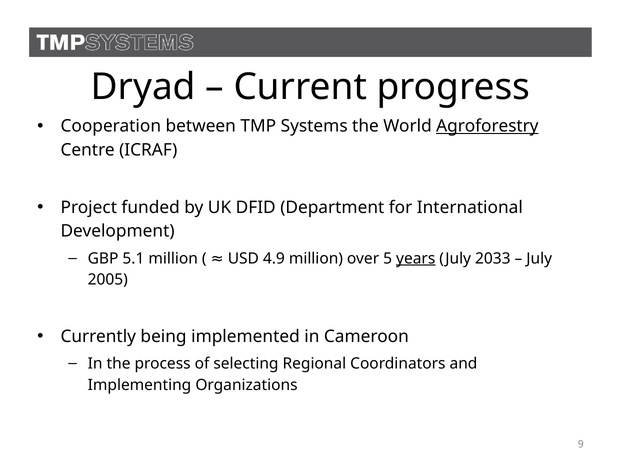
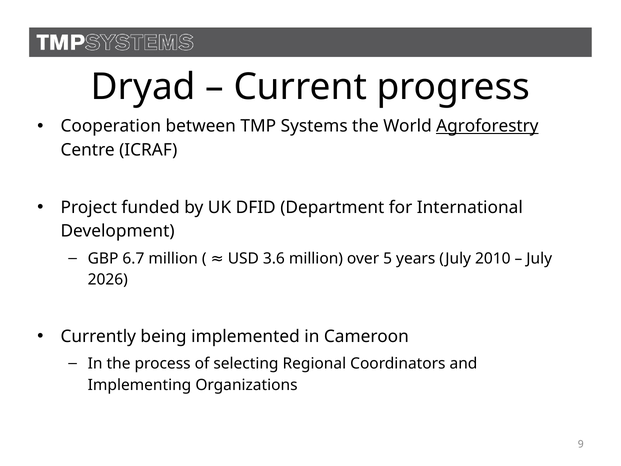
5.1: 5.1 -> 6.7 (133, 258)
4.9: 4.9 -> 3.6 (274, 258)
years underline: present -> none (416, 258)
2033: 2033 -> 2010 (493, 258)
2005: 2005 -> 2026 (108, 280)
